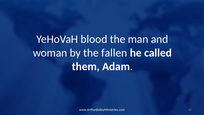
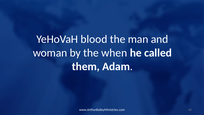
fallen: fallen -> when (114, 53)
